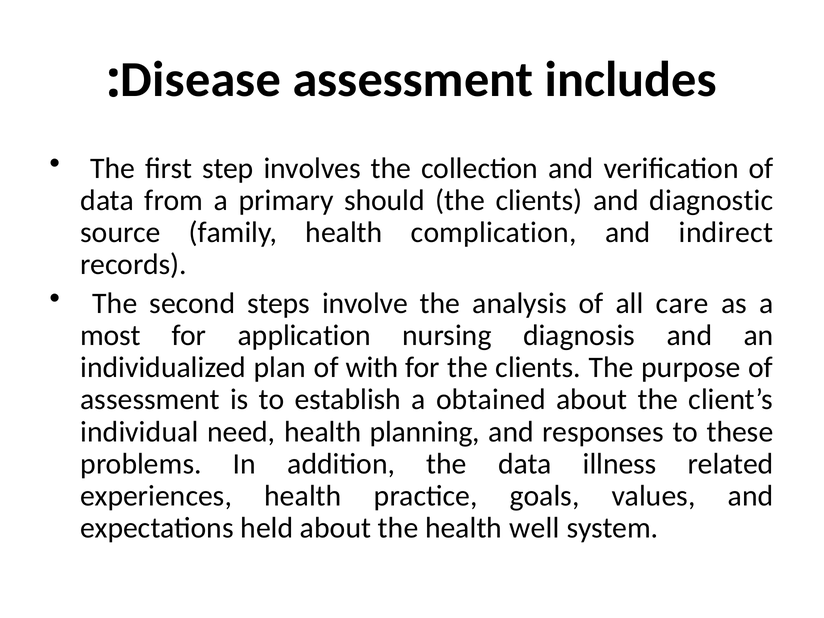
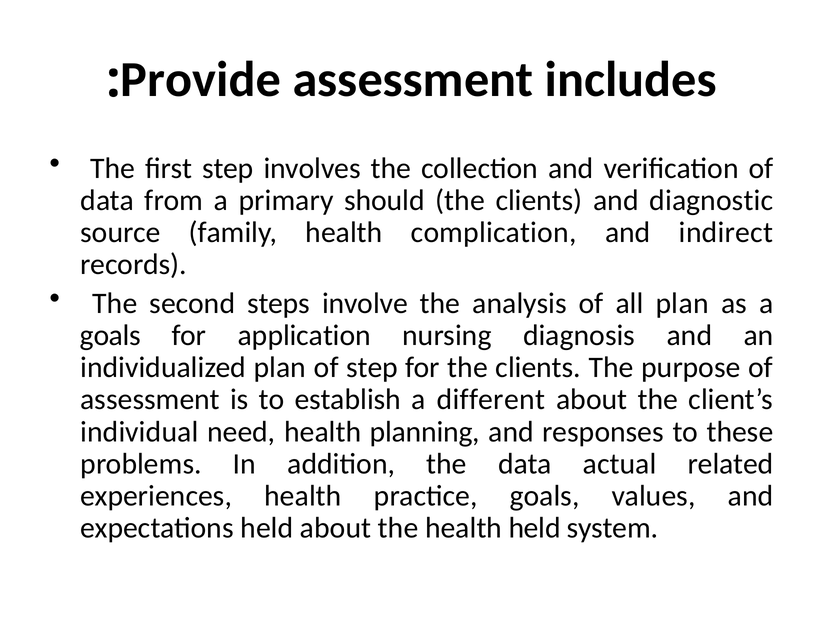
Disease: Disease -> Provide (201, 80)
all care: care -> plan (682, 303)
most: most -> goals (110, 335)
of with: with -> step (372, 368)
obtained: obtained -> different (491, 400)
illness: illness -> actual (620, 464)
health well: well -> held (535, 528)
